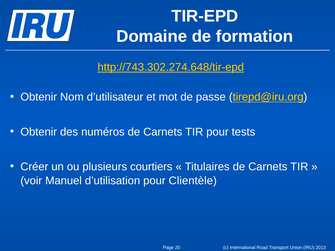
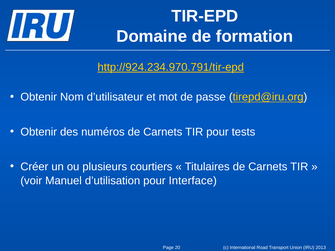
http://743.302.274.648/tir-epd: http://743.302.274.648/tir-epd -> http://924.234.970.791/tir-epd (171, 67)
Clientèle: Clientèle -> Interface (193, 181)
